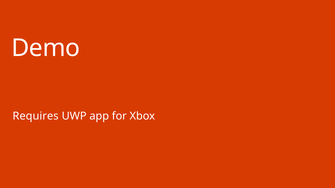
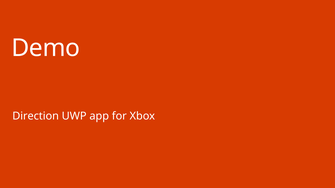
Requires: Requires -> Direction (36, 116)
